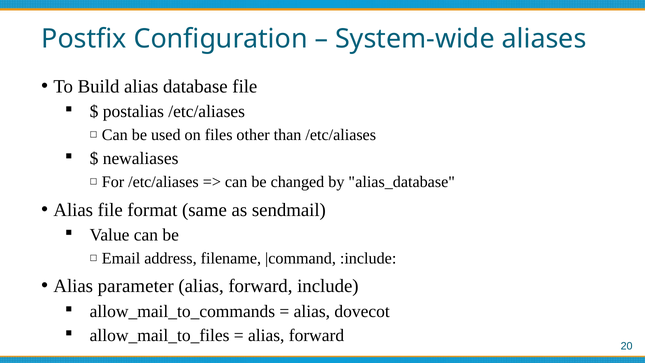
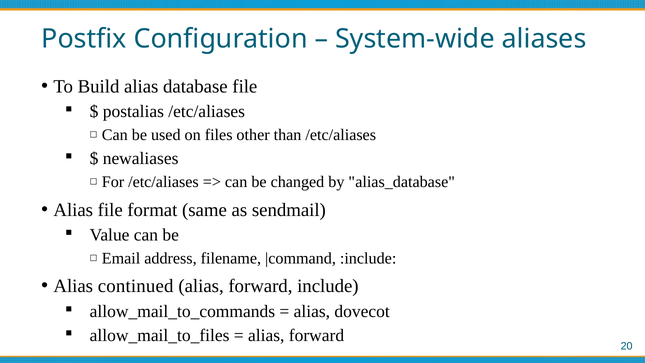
parameter: parameter -> continued (136, 286)
